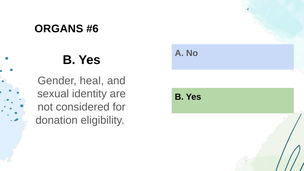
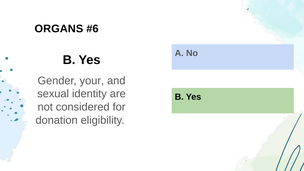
heal: heal -> your (92, 81)
